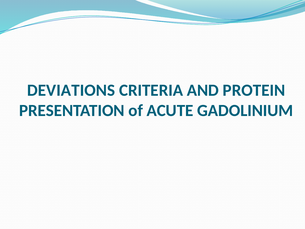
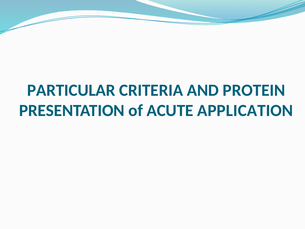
DEVIATIONS: DEVIATIONS -> PARTICULAR (71, 90)
GADOLINIUM: GADOLINIUM -> APPLICATION (245, 110)
